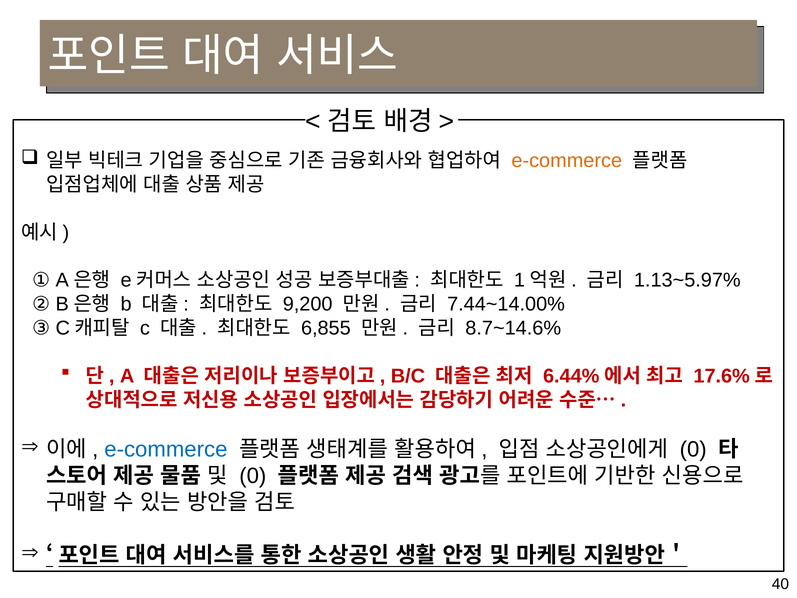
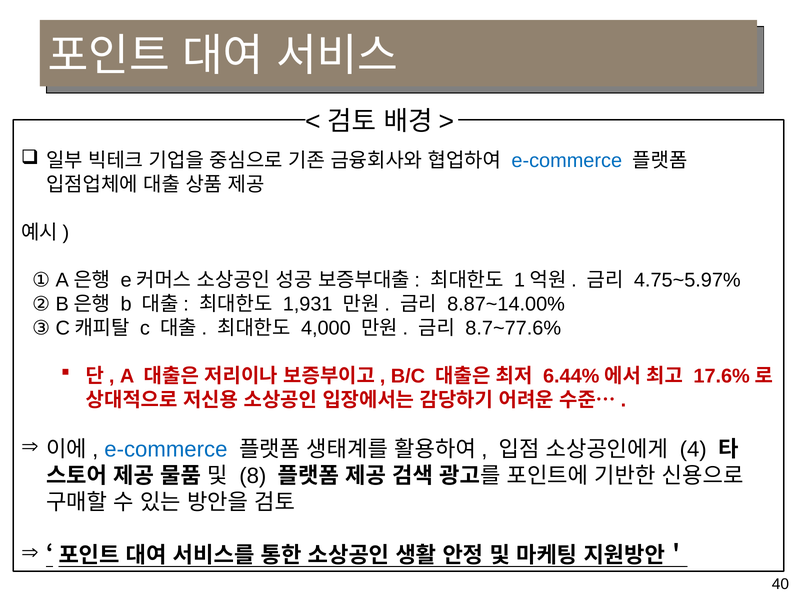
e-commerce colour: orange -> blue (567, 161)
1.13~5.97%: 1.13~5.97% -> 4.75~5.97% (687, 280)
9,200: 9,200 -> 1,931 (308, 304)
7.44~14.00%: 7.44~14.00% -> 8.87~14.00% (506, 304)
6,855: 6,855 -> 4,000 (326, 328)
8.7~14.6%: 8.7~14.6% -> 8.7~77.6% (513, 328)
0: 0 -> 4 (693, 449)
0: 0 -> 8 (253, 476)
